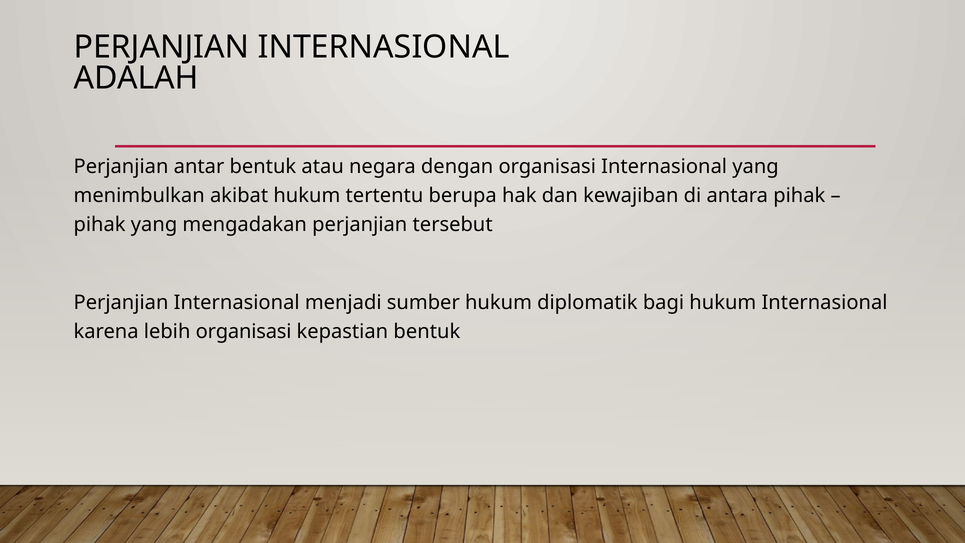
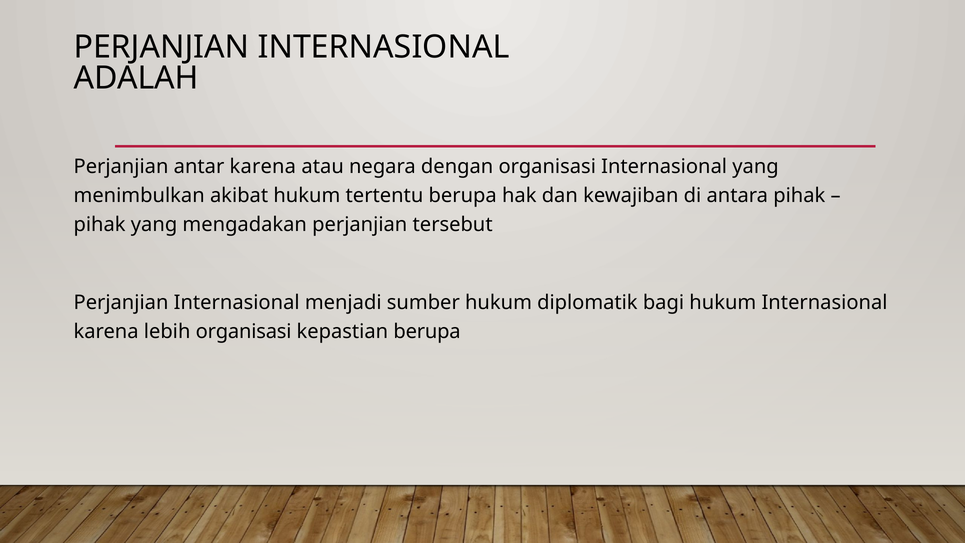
antar bentuk: bentuk -> karena (263, 166)
kepastian bentuk: bentuk -> berupa (427, 331)
